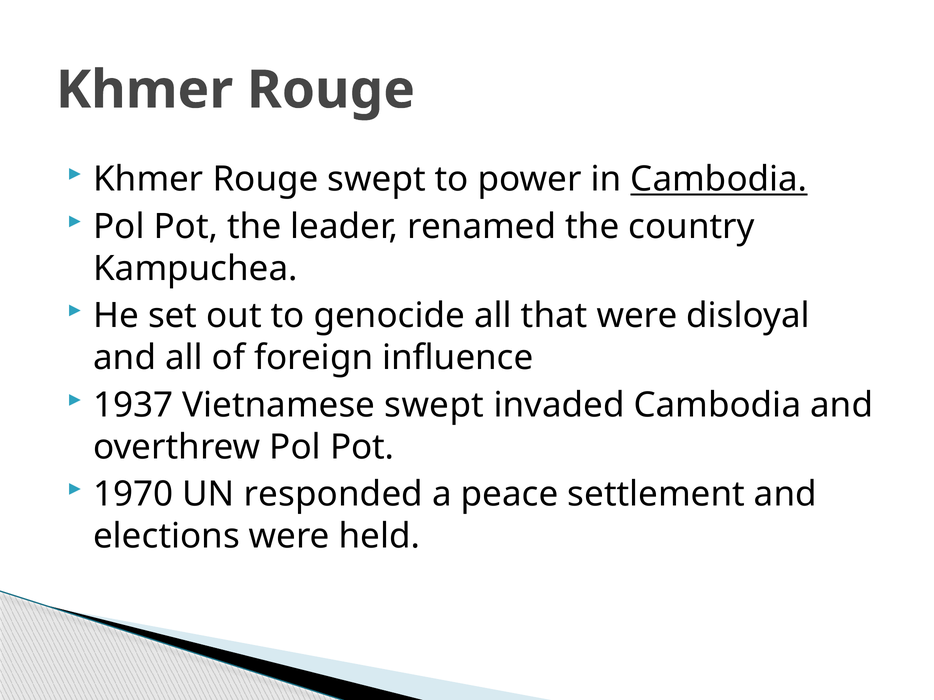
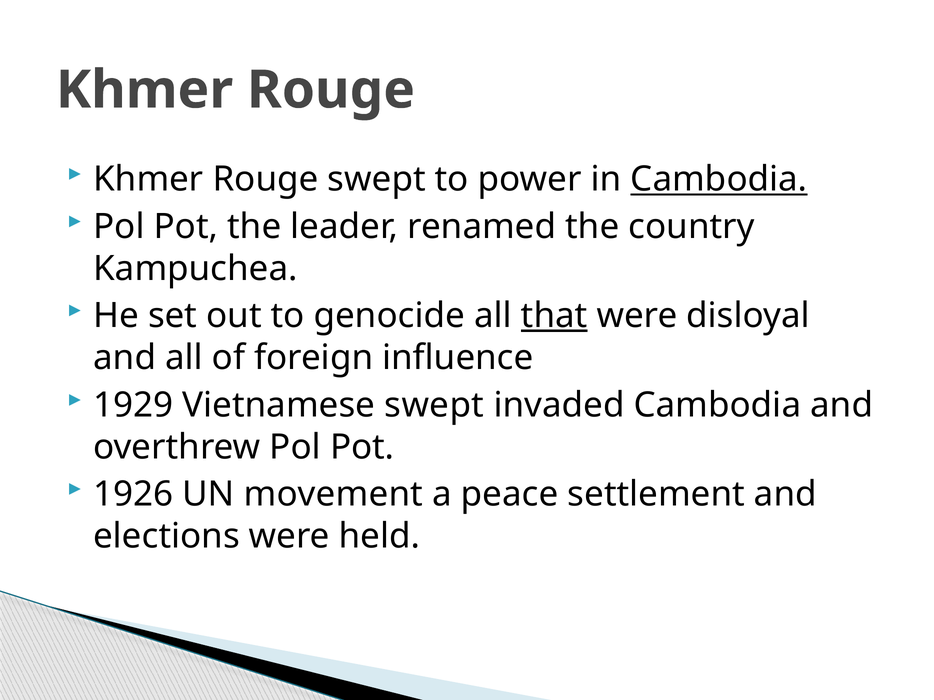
that underline: none -> present (554, 316)
1937: 1937 -> 1929 (133, 405)
1970: 1970 -> 1926 (133, 495)
responded: responded -> movement (333, 495)
